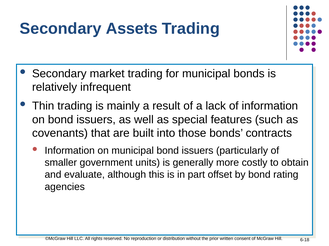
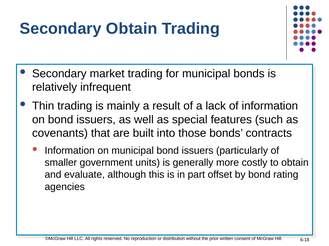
Secondary Assets: Assets -> Obtain (132, 29)
